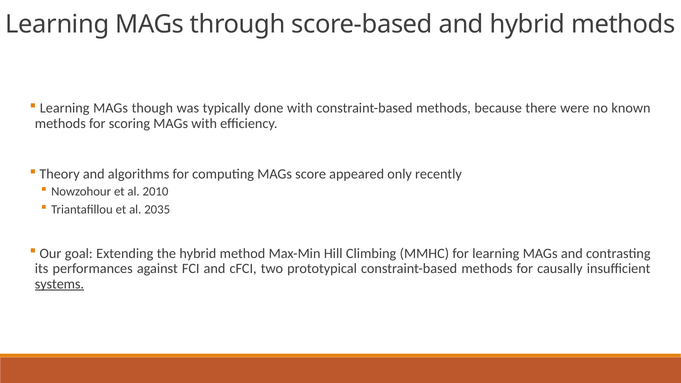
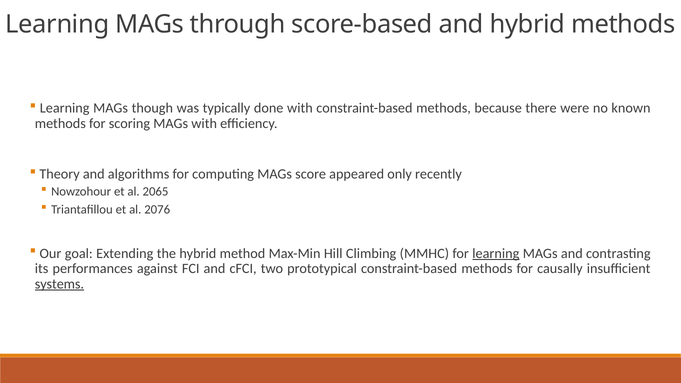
2010: 2010 -> 2065 (155, 191)
2035: 2035 -> 2076 (157, 209)
learning underline: none -> present (496, 253)
